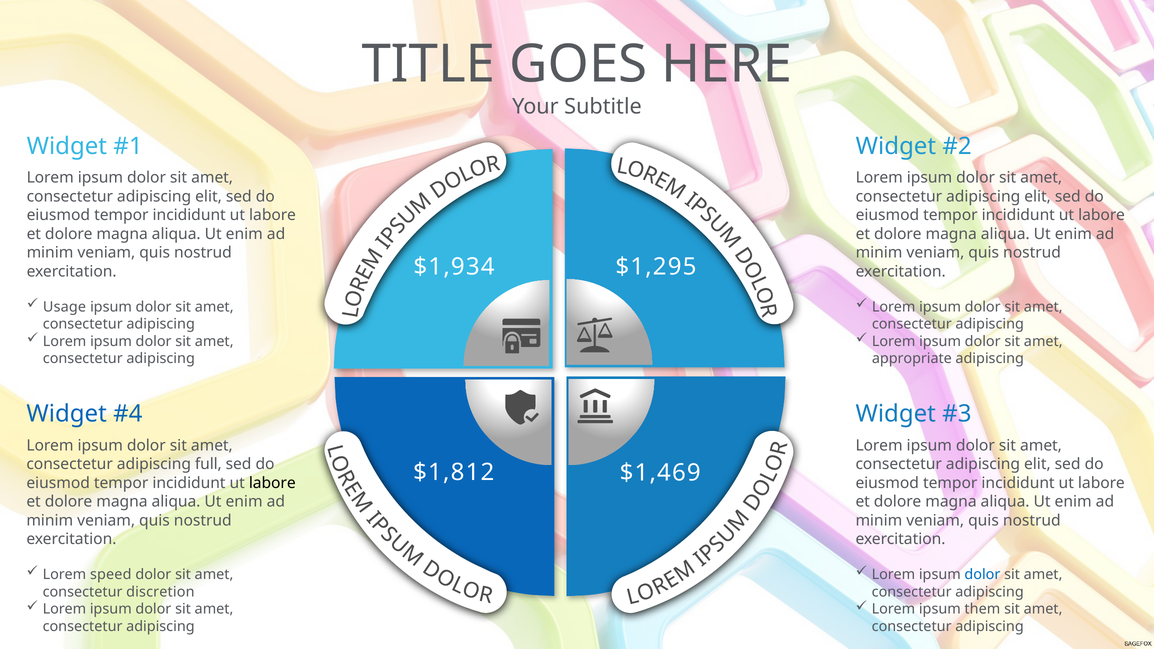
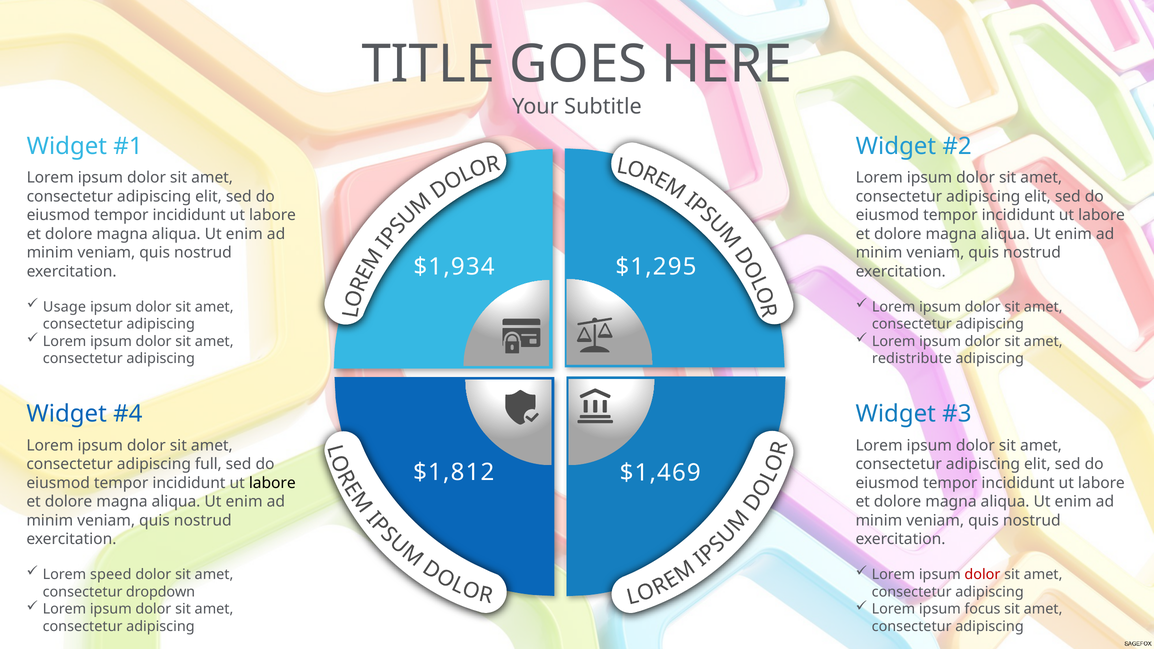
appropriate: appropriate -> redistribute (912, 359)
dolor colour: blue -> red (982, 575)
discretion: discretion -> dropdown (161, 592)
them: them -> focus (982, 609)
